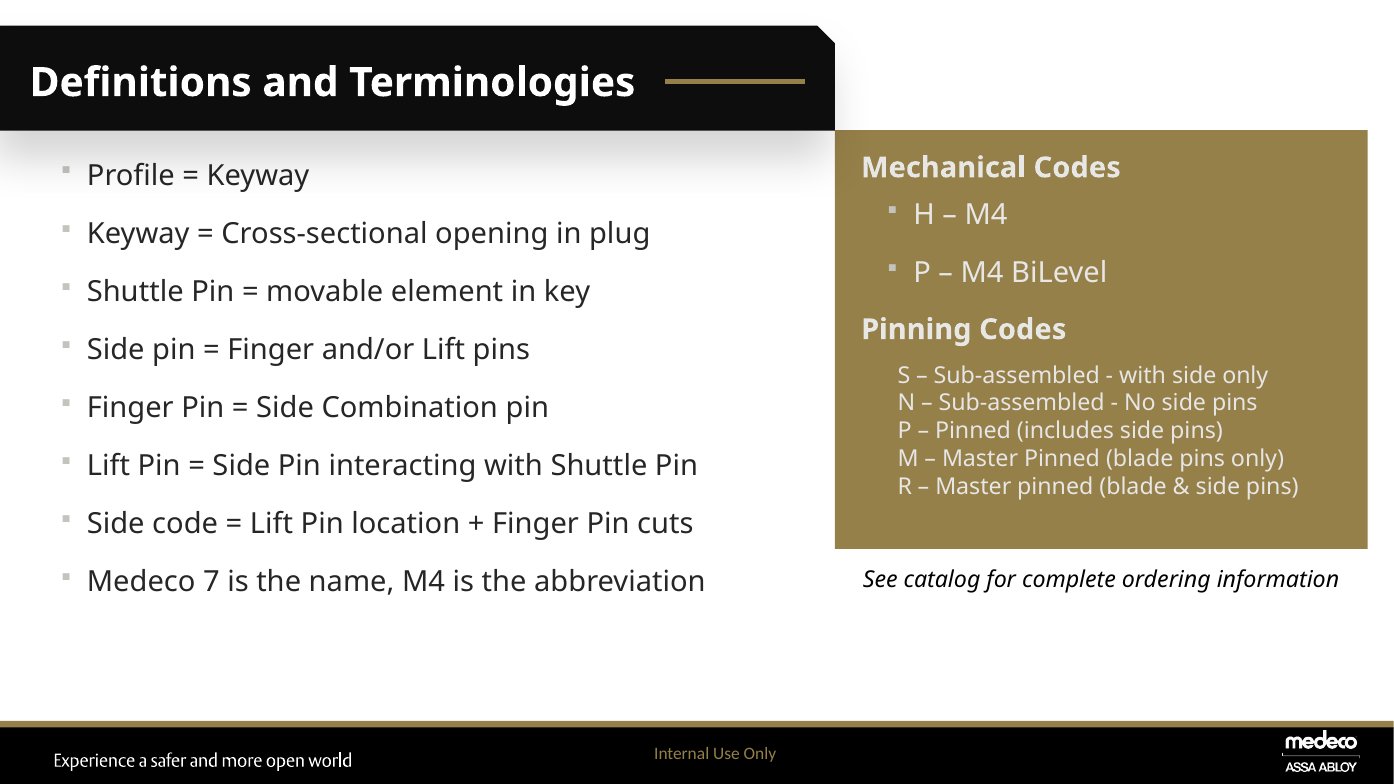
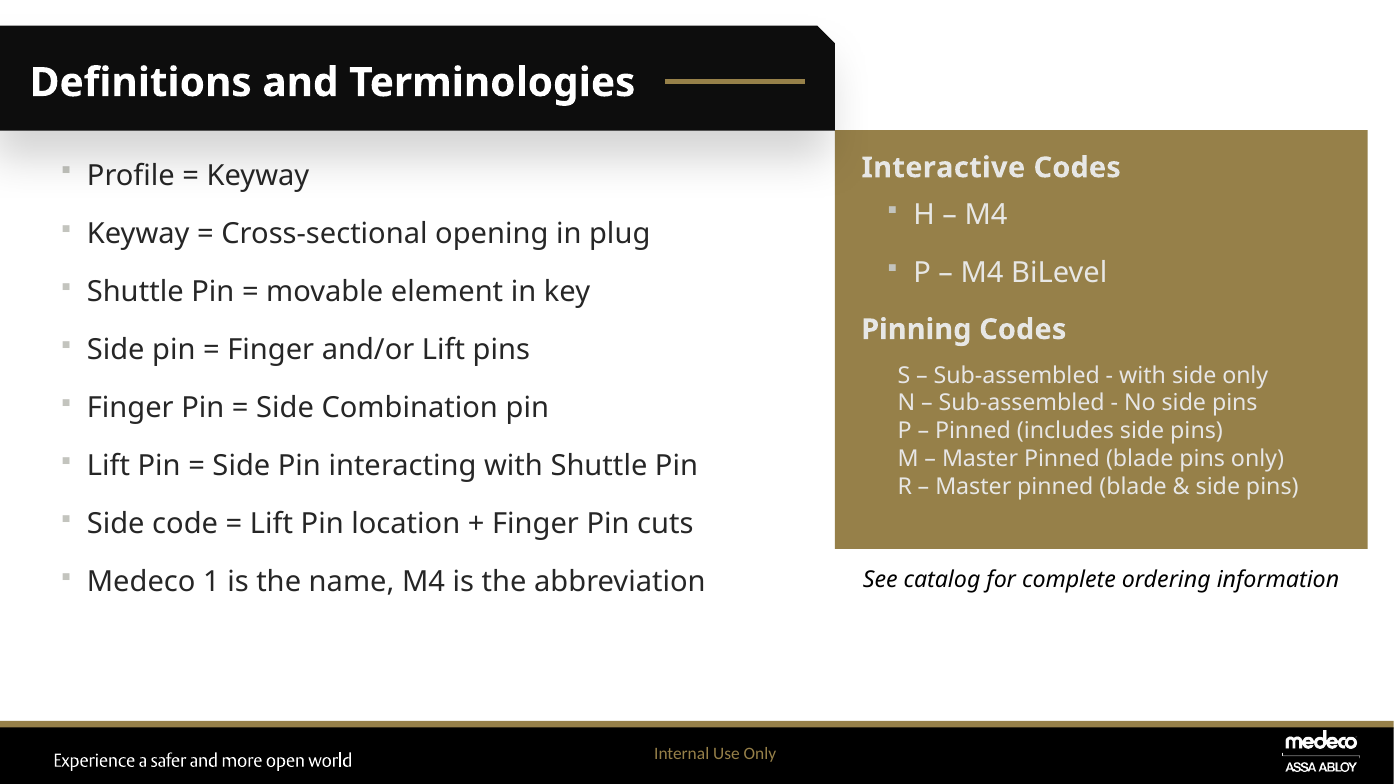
Mechanical: Mechanical -> Interactive (943, 168)
7: 7 -> 1 (211, 582)
